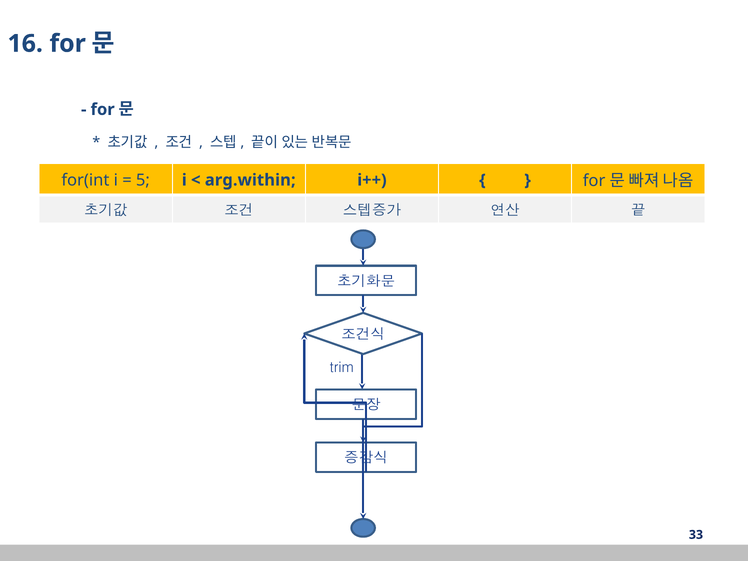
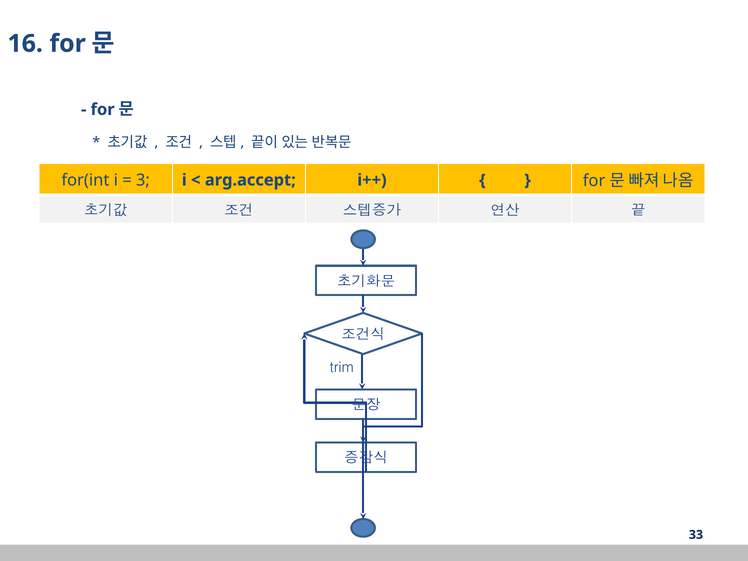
5: 5 -> 3 (143, 180)
arg.within: arg.within -> arg.accept (250, 180)
